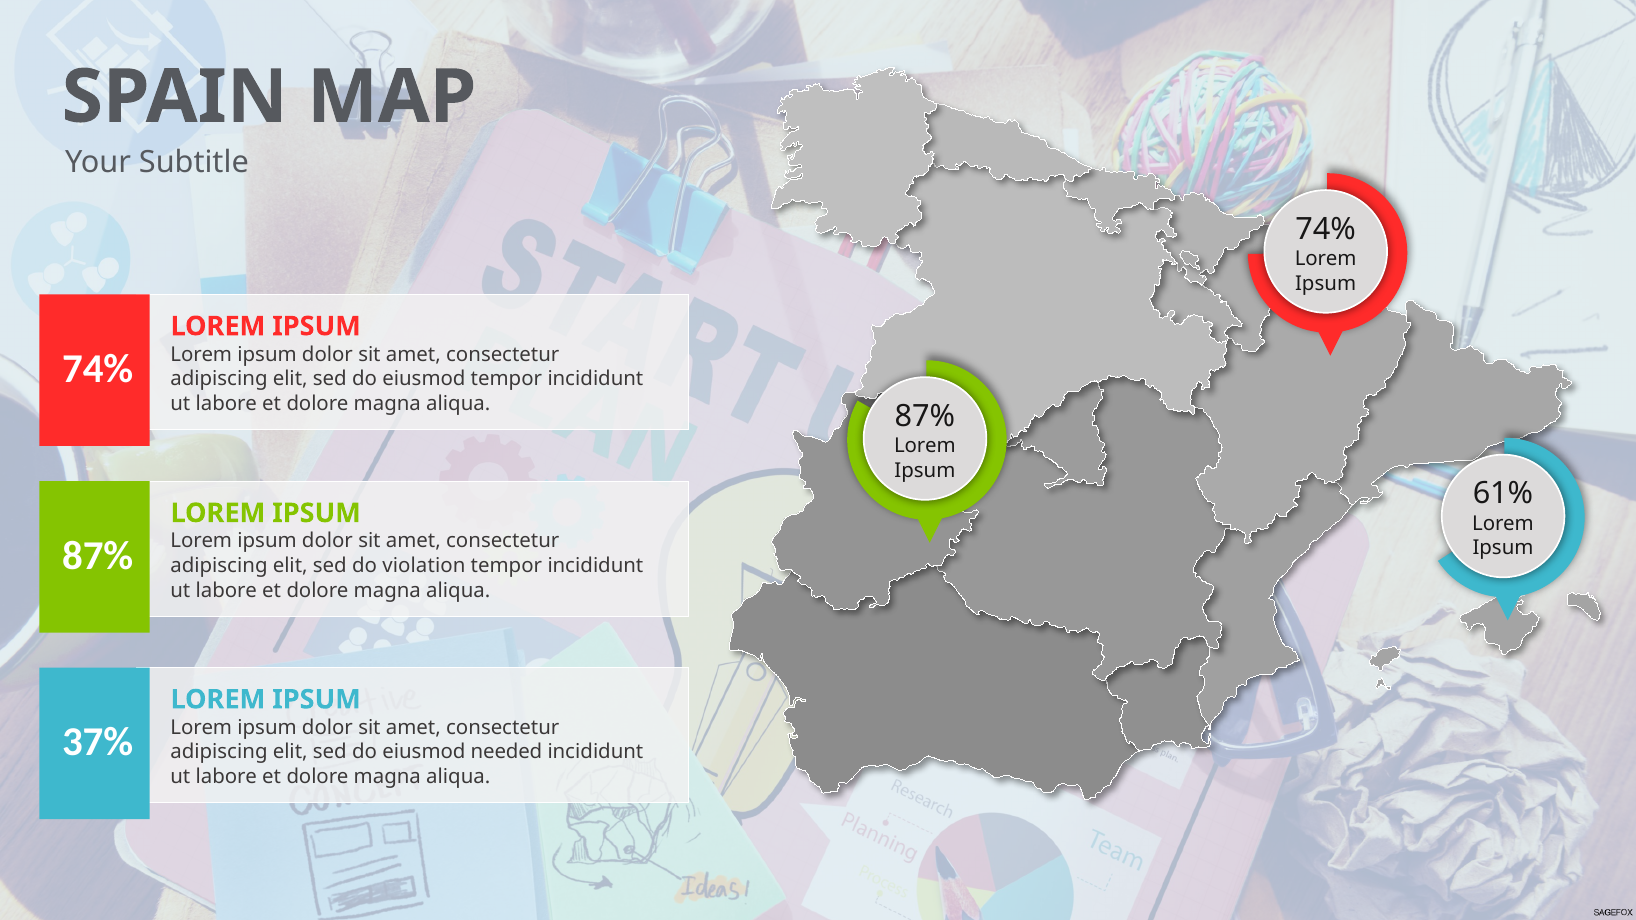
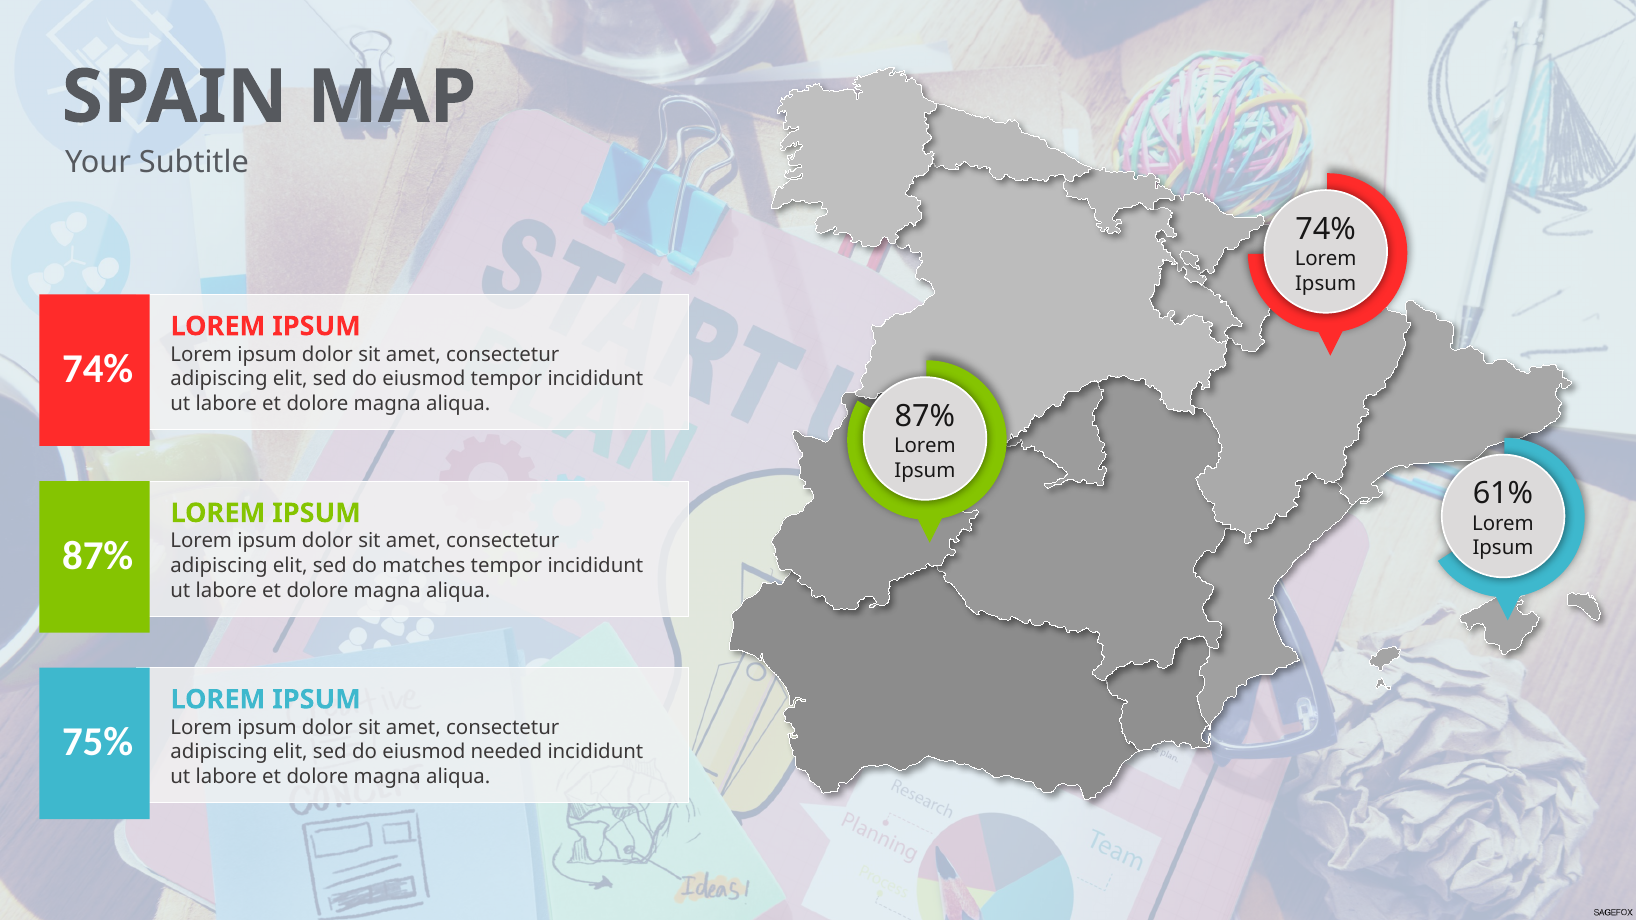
violation: violation -> matches (424, 566)
37%: 37% -> 75% (98, 742)
